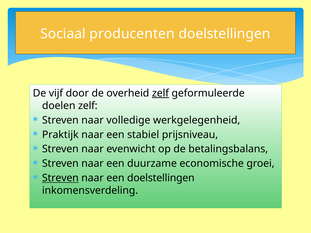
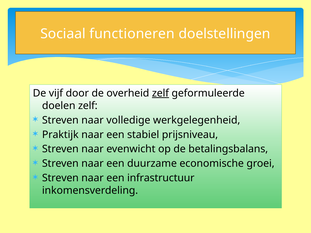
producenten: producenten -> functioneren (132, 34)
Streven underline: present -> none (60, 178)
een doelstellingen: doelstellingen -> infrastructuur (161, 178)
